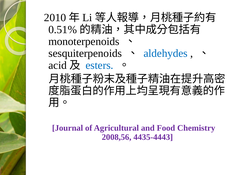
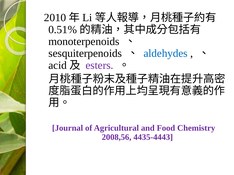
esters colour: blue -> purple (99, 65)
